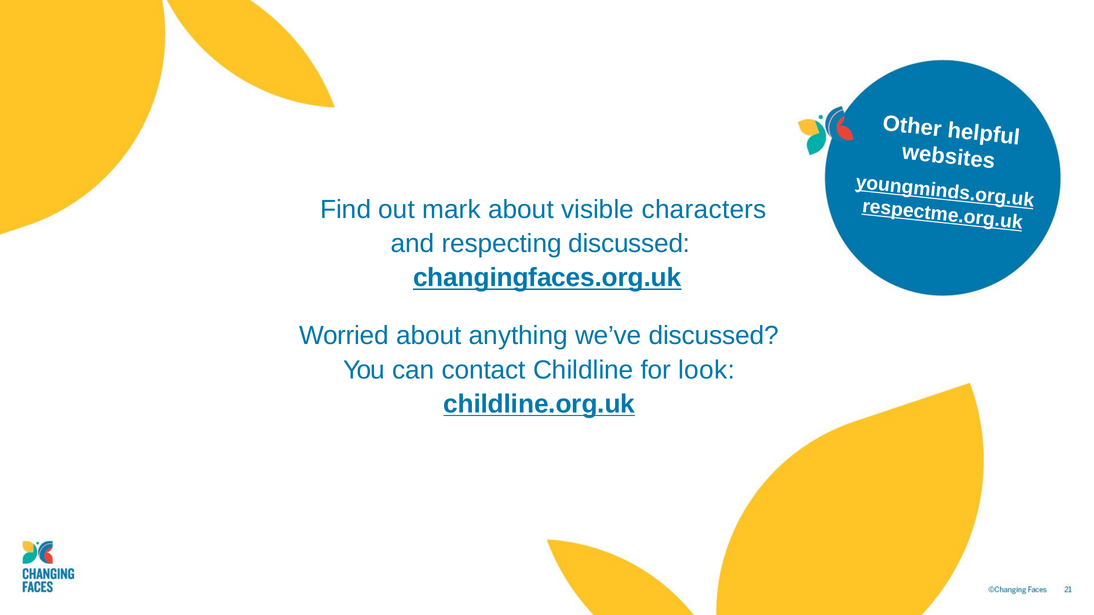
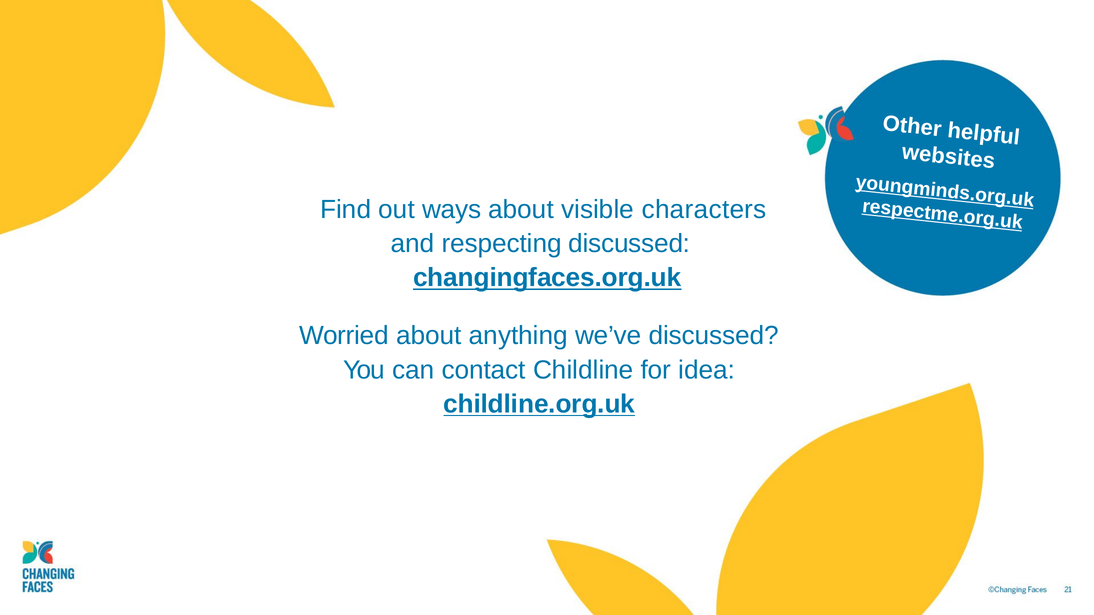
mark: mark -> ways (452, 210)
look: look -> idea (707, 370)
